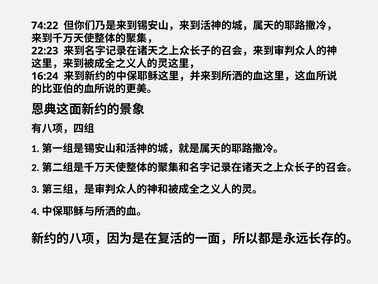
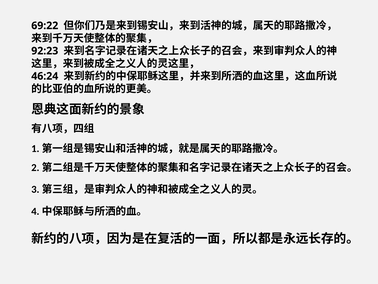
74:22: 74:22 -> 69:22 (45, 26)
22:23: 22:23 -> 92:23 (45, 51)
16:24: 16:24 -> 46:24 (45, 76)
